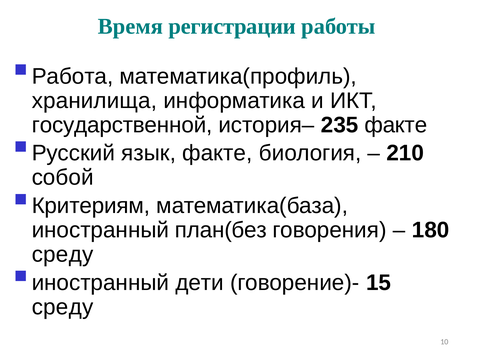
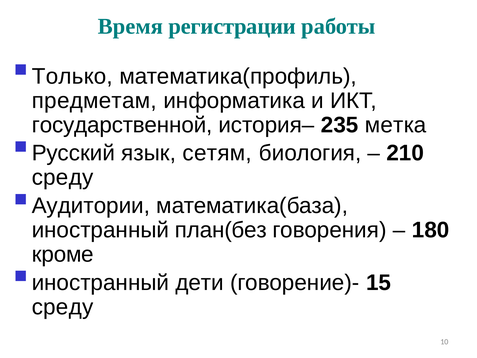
Работа: Работа -> Только (72, 76)
хранилища: хранилища -> предметам (94, 101)
235 факте: факте -> метка (396, 125)
язык факте: факте -> сетям (217, 153)
собой: собой -> среду (63, 177)
Критериям: Критериям -> Аудитории (91, 206)
среду: среду -> кроме (63, 254)
